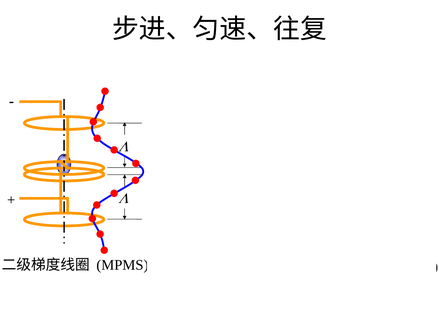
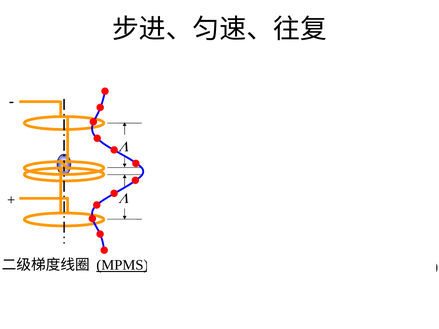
MPMS underline: none -> present (122, 265)
